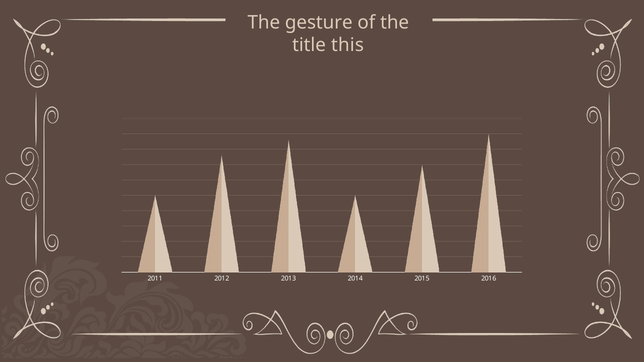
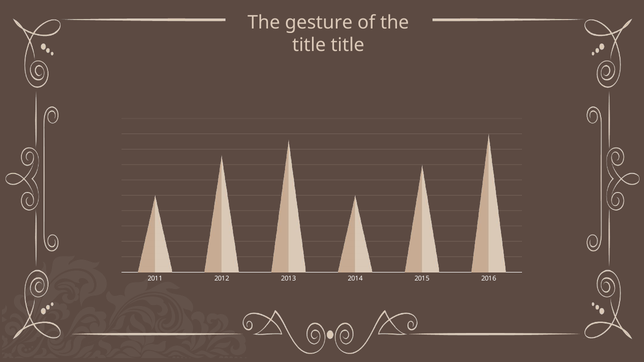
title this: this -> title (348, 45)
